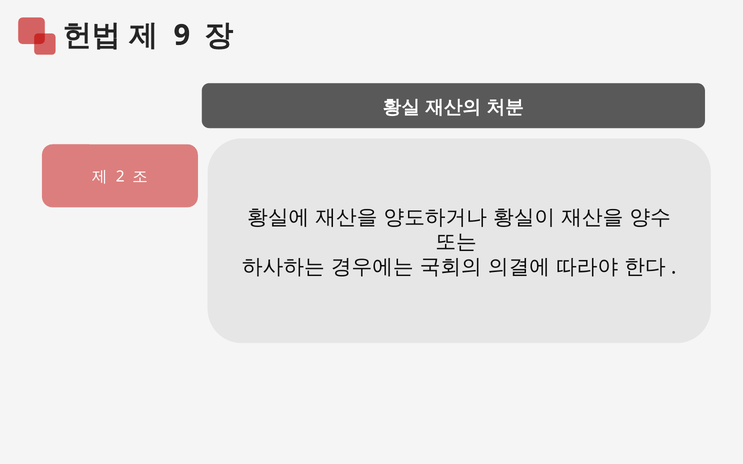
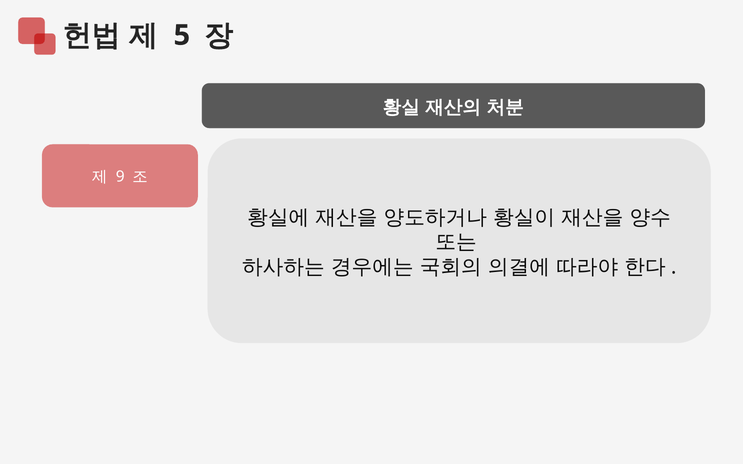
9: 9 -> 5 (182, 35)
2: 2 -> 9 (120, 177)
